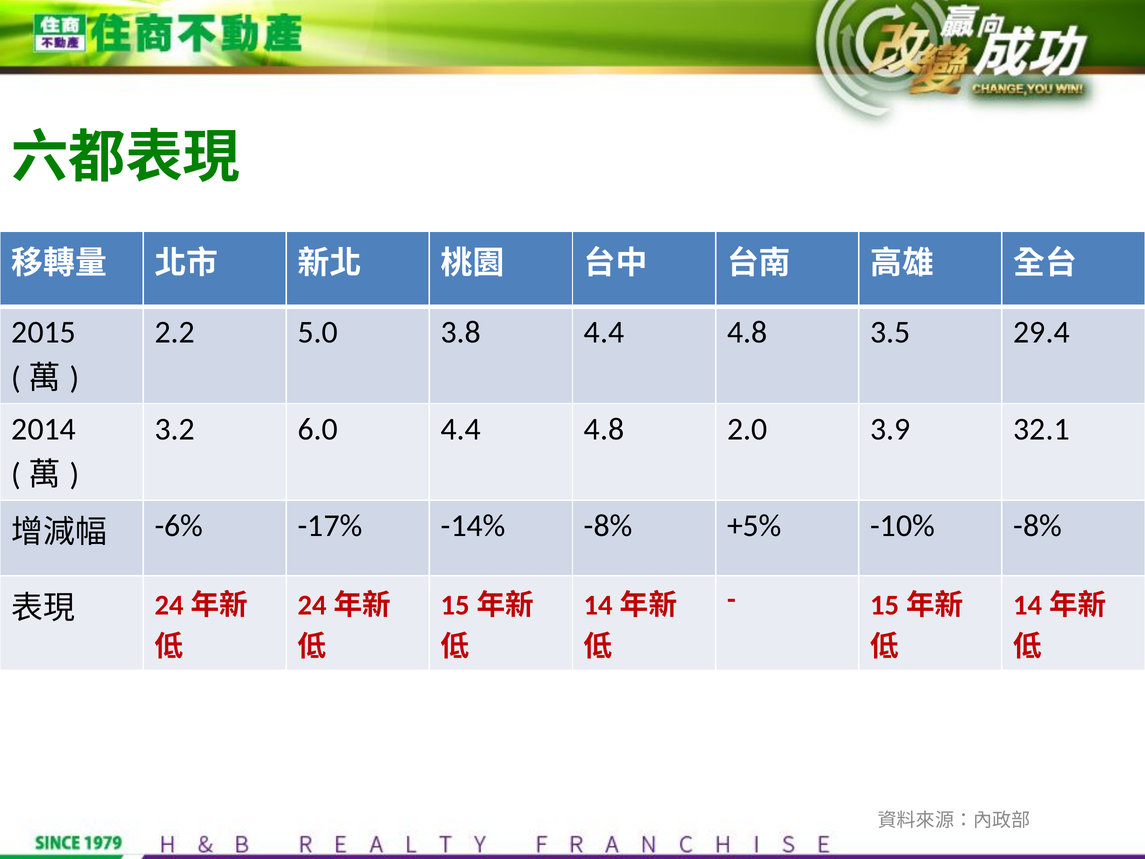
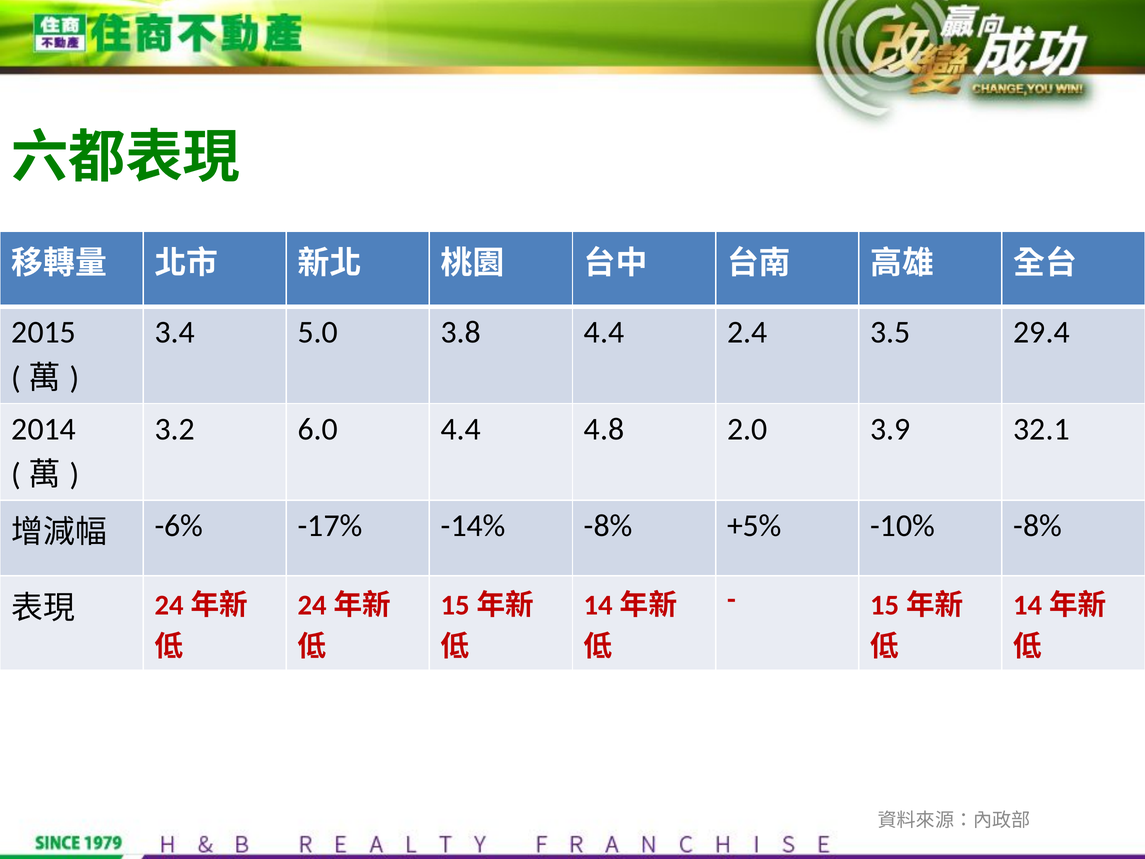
2.2: 2.2 -> 3.4 (175, 332)
3.8 4.4 4.8: 4.8 -> 2.4 (747, 332)
